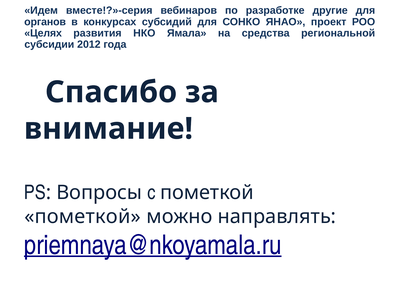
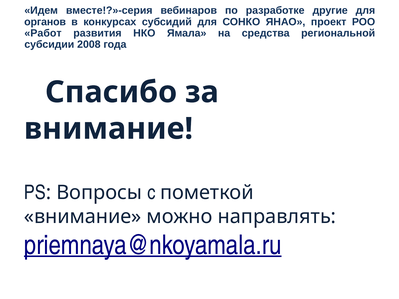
Целях: Целях -> Работ (43, 33)
2012: 2012 -> 2008 (89, 45)
пометкой: пометкой -> внимание (83, 217)
